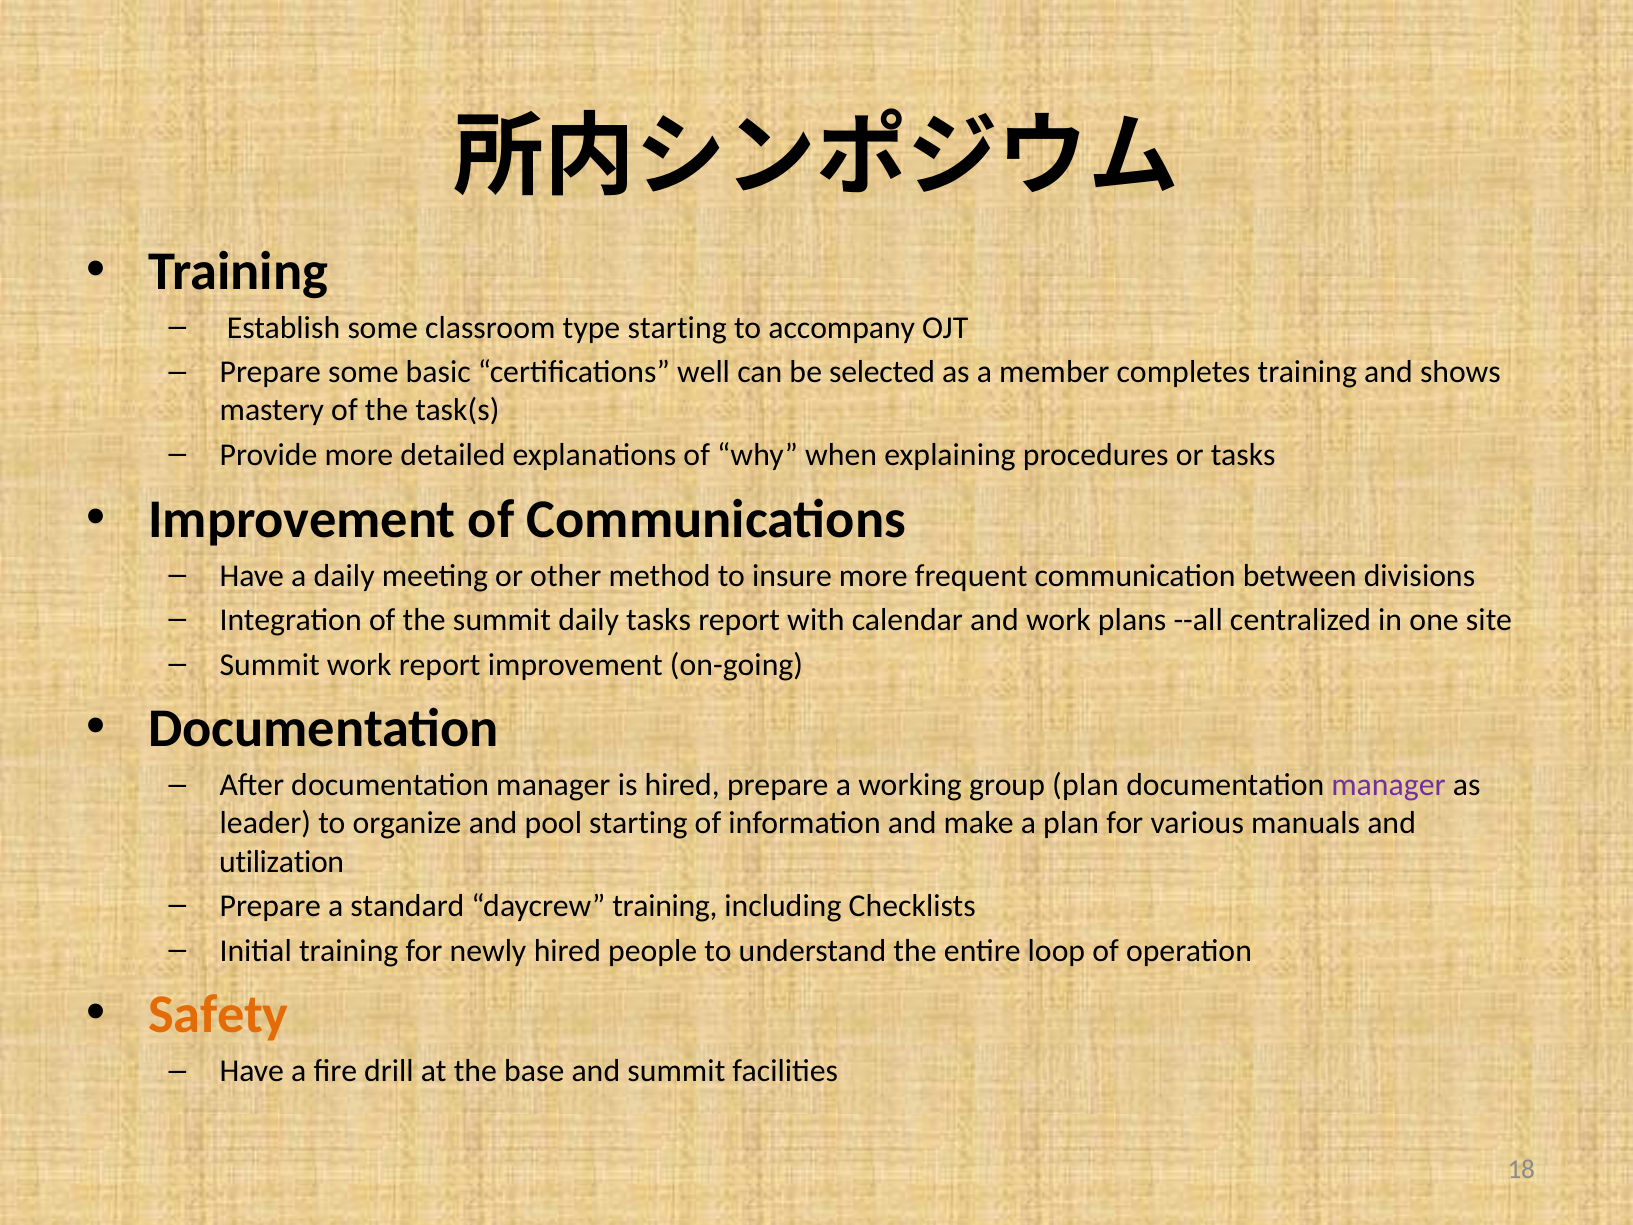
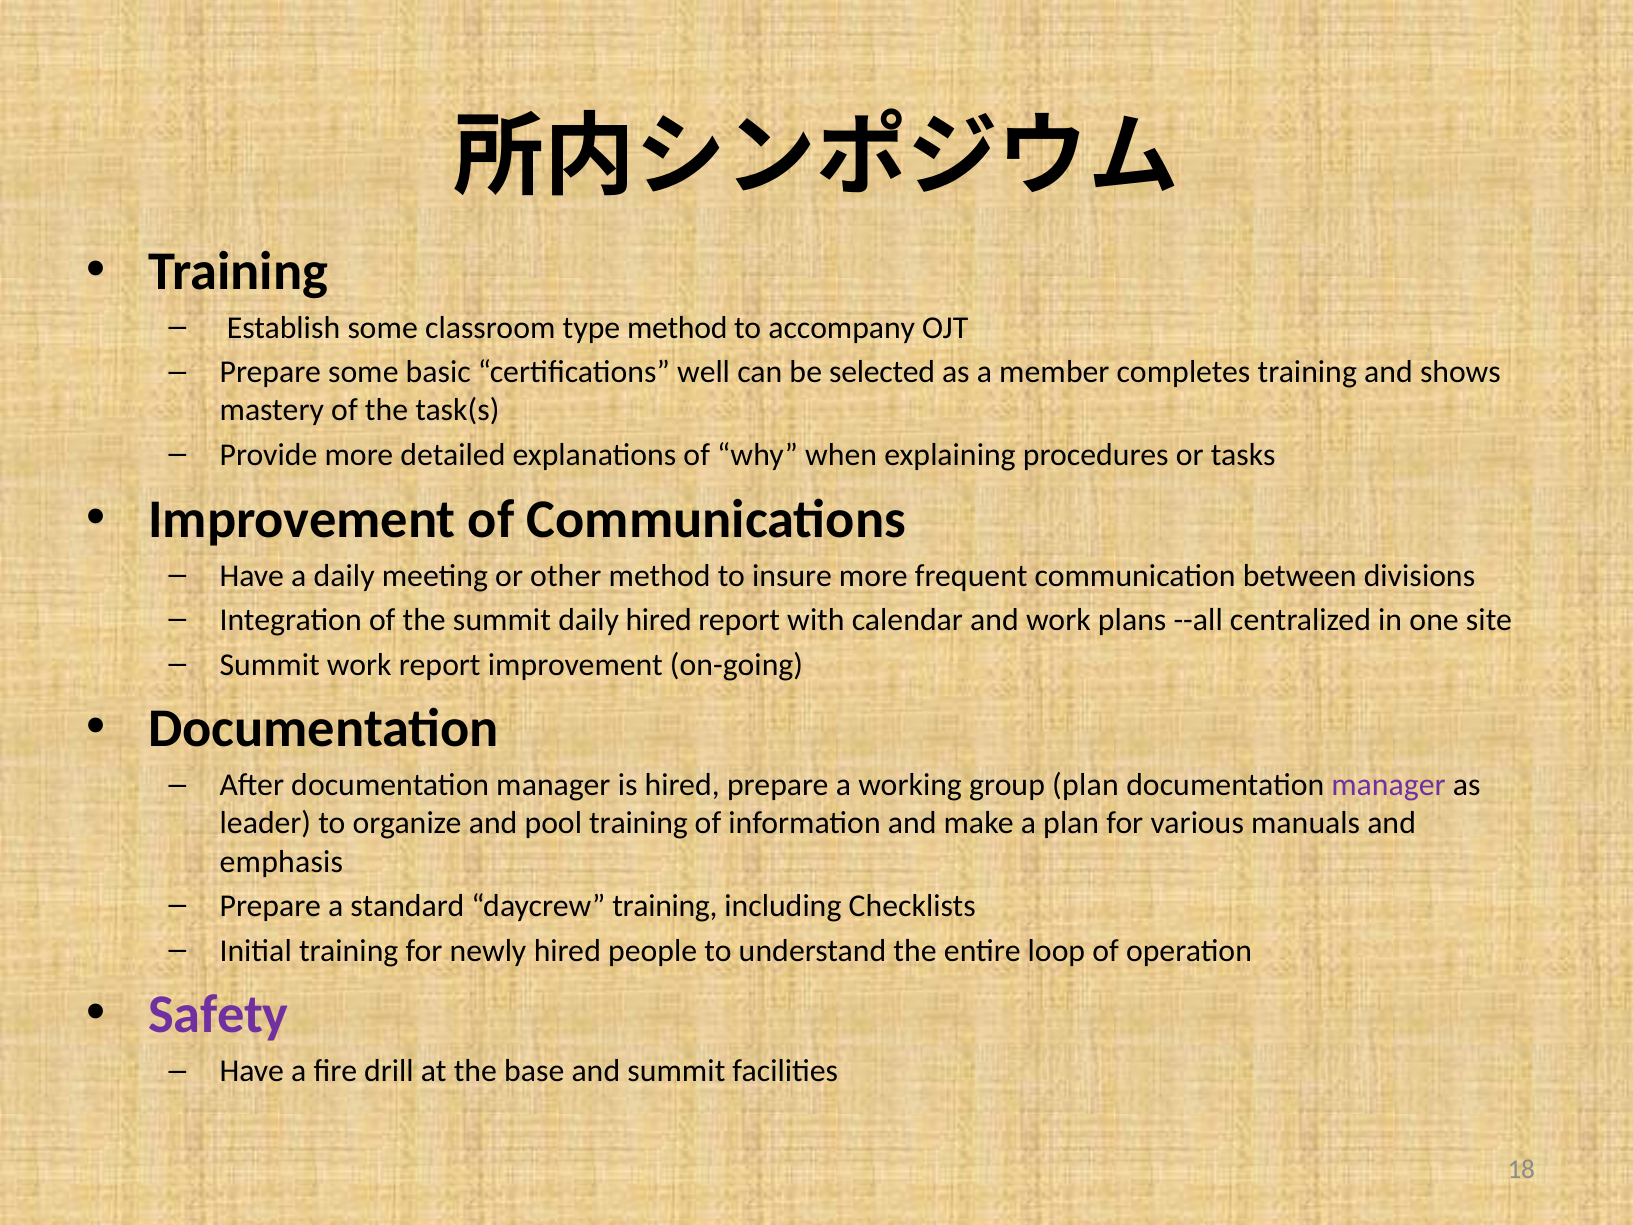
type starting: starting -> method (677, 328)
daily tasks: tasks -> hired (659, 620)
pool starting: starting -> training (638, 823)
utilization: utilization -> emphasis (281, 861)
Safety colour: orange -> purple (218, 1015)
